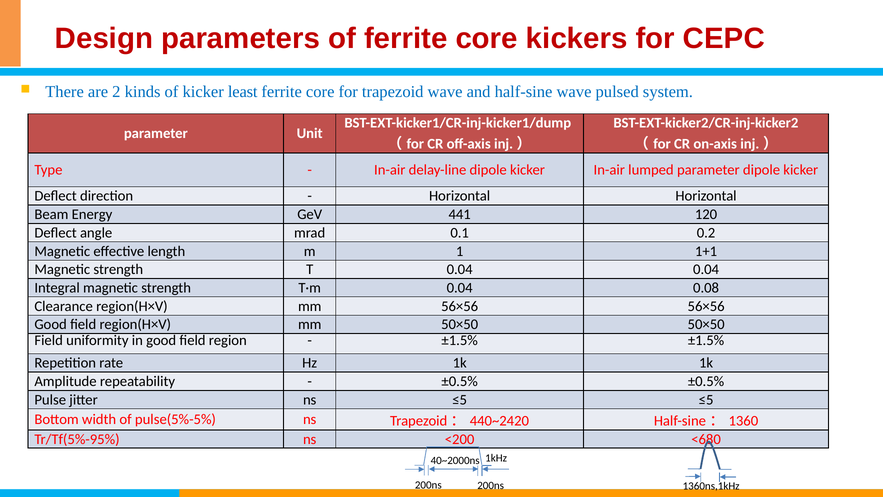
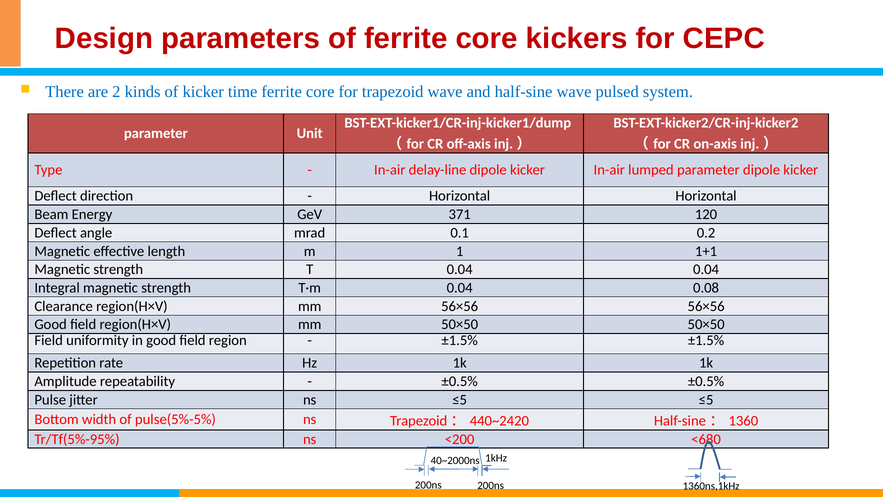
least: least -> time (243, 92)
441: 441 -> 371 (460, 214)
